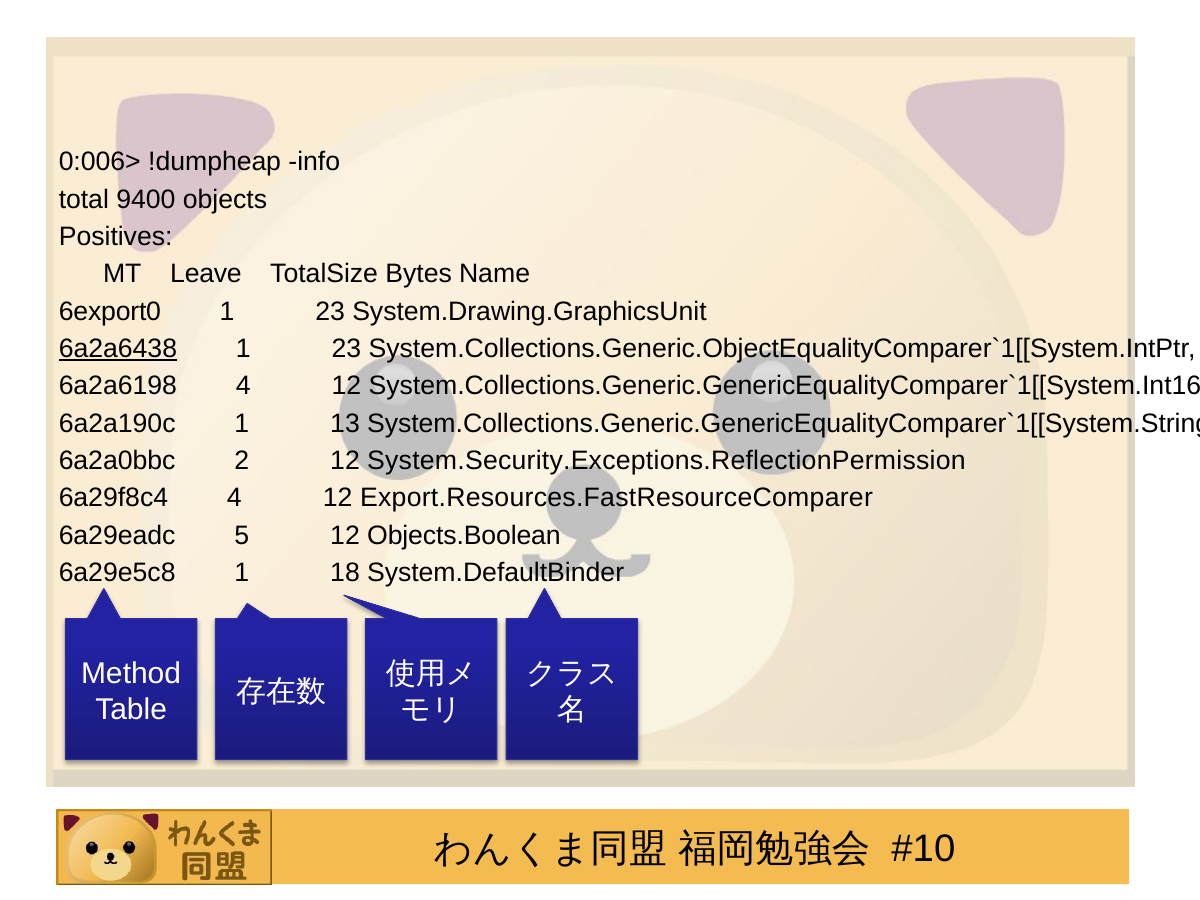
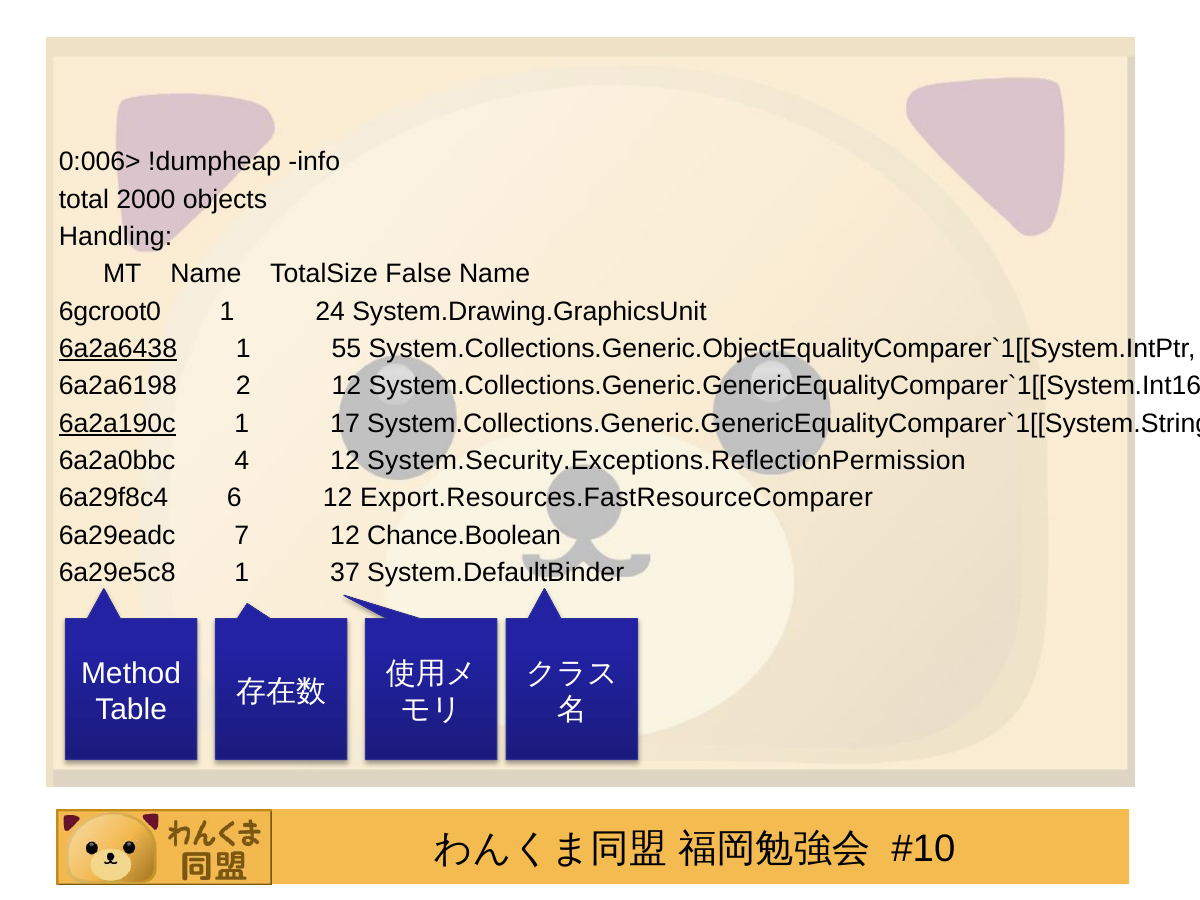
9400: 9400 -> 2000 (146, 199)
Positives: Positives -> Handling (116, 237)
MT Leave: Leave -> Name (206, 274)
Bytes: Bytes -> False (419, 274)
6export0: 6export0 -> 6gcroot0 (110, 311)
23: 23 -> 24 (330, 311)
23: 23 -> 55 (346, 349)
6a2a6198 4: 4 -> 2 (243, 386)
6a2a190c underline: none -> present (117, 423)
13: 13 -> 17 (345, 423)
2: 2 -> 4 (242, 461)
6a29f8c4 4: 4 -> 6 (234, 498)
5: 5 -> 7 (242, 535)
Objects.Boolean: Objects.Boolean -> Chance.Boolean (464, 535)
18: 18 -> 37 (345, 573)
